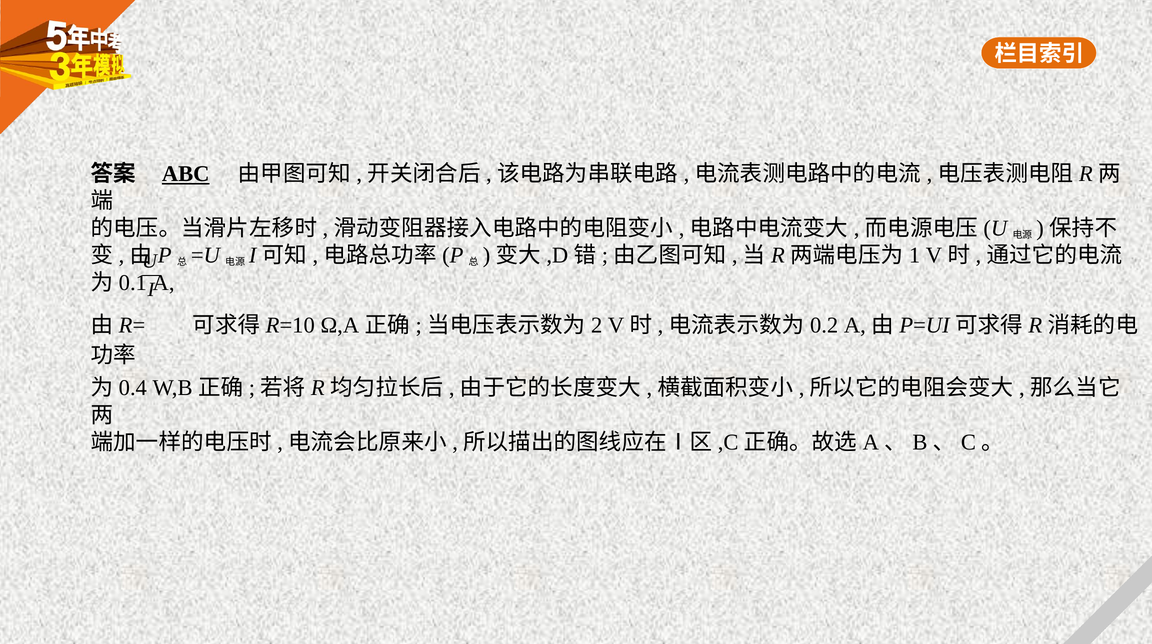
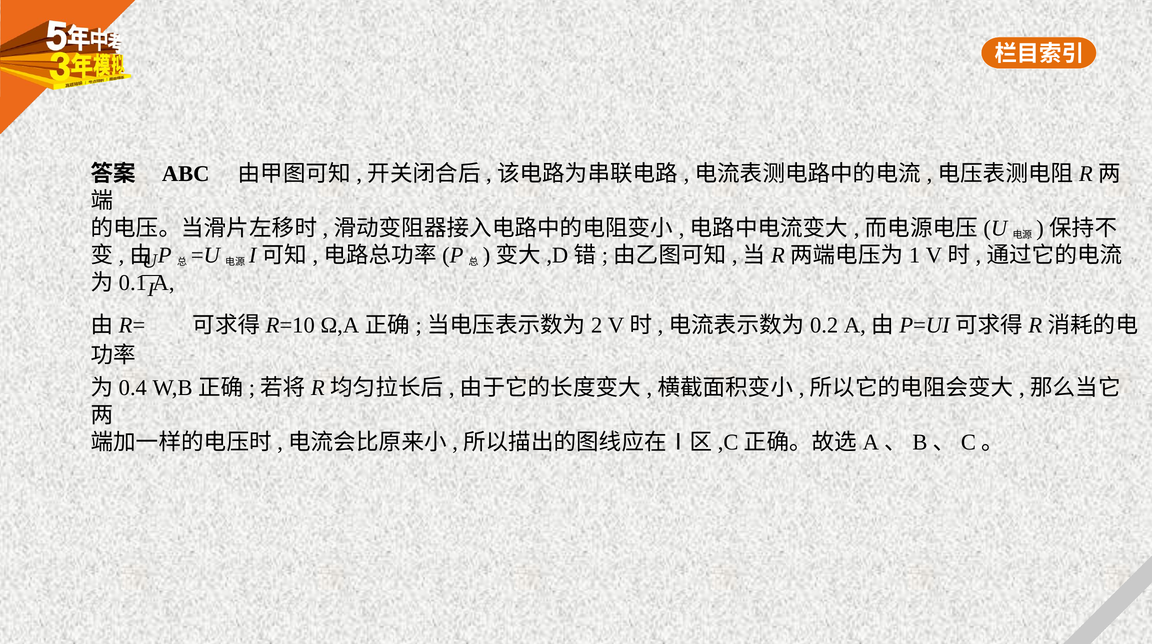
ABC underline: present -> none (186, 174)
